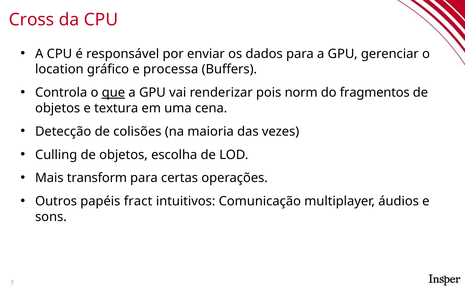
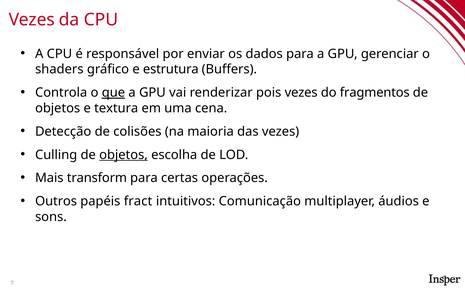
Cross: Cross -> Vezes (32, 20)
location: location -> shaders (59, 69)
processa: processa -> estrutura (171, 69)
pois norm: norm -> vezes (301, 92)
objetos underline: none -> present (123, 155)
